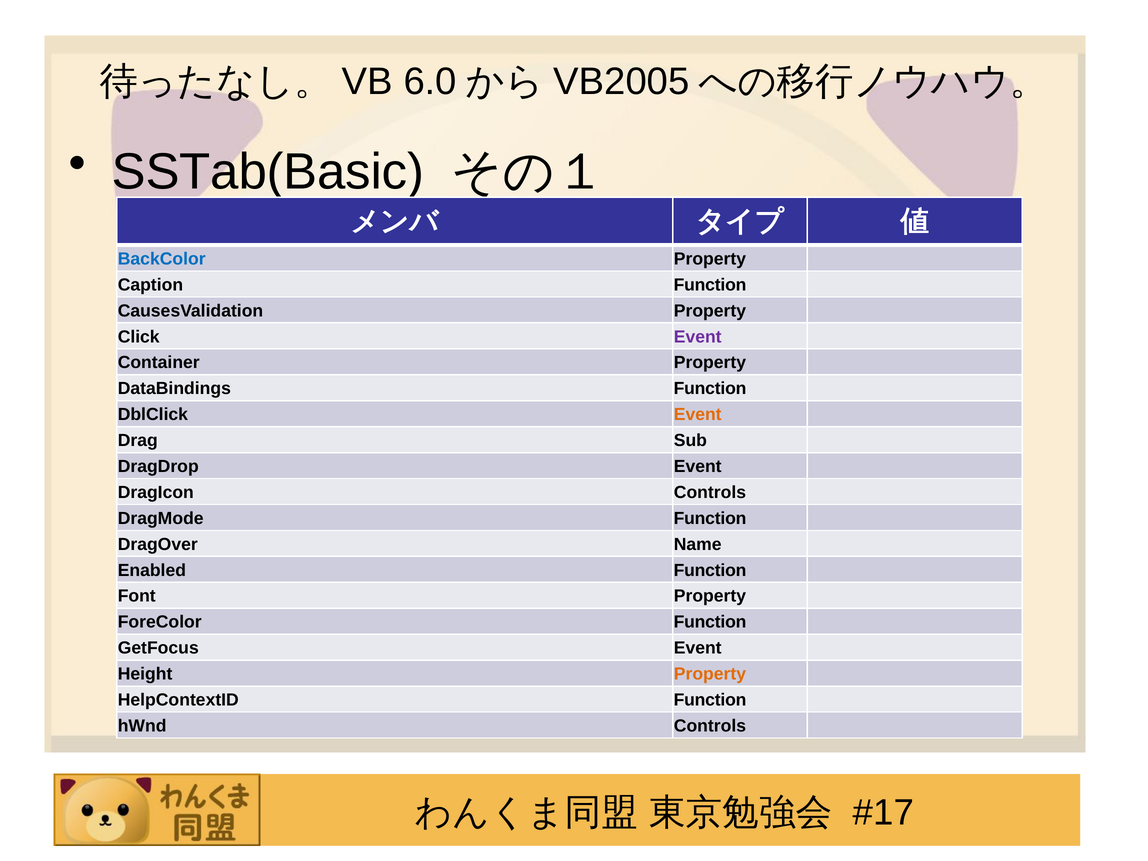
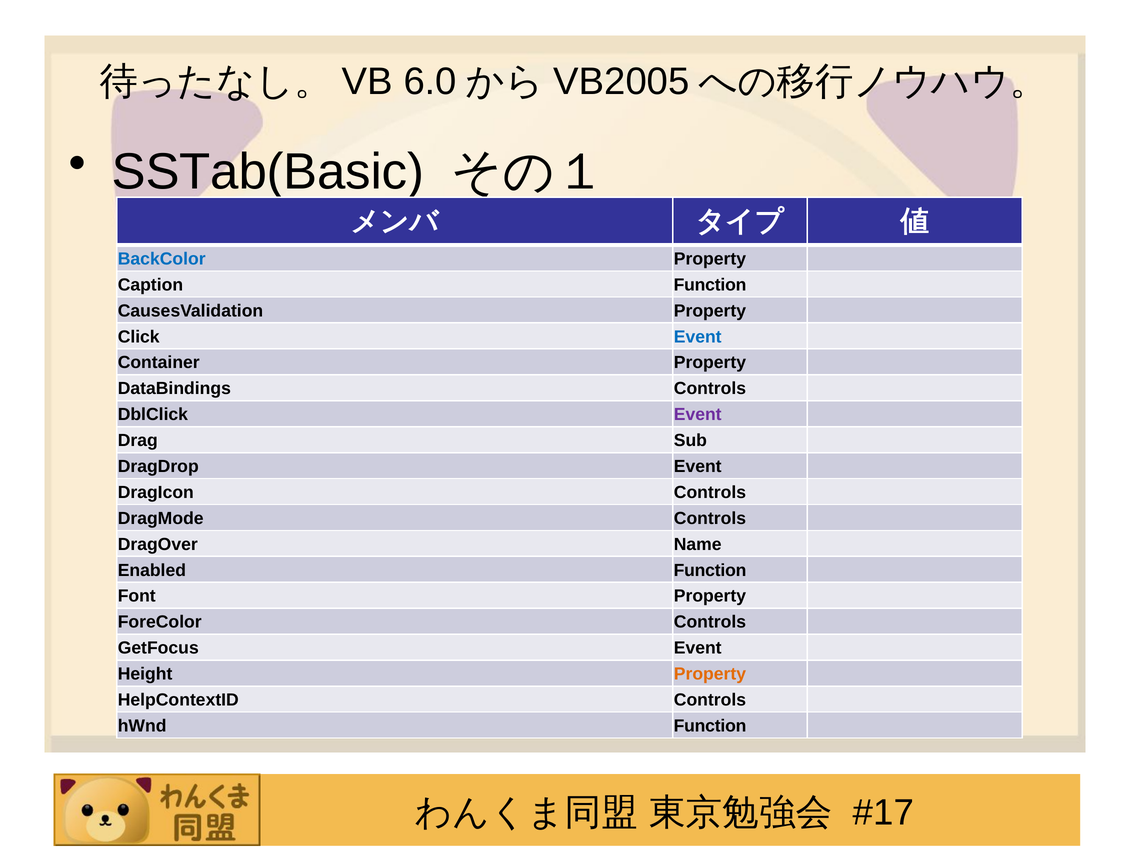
Event colour: purple -> blue (698, 337)
DataBindings Function: Function -> Controls (710, 389)
Event colour: orange -> purple (698, 415)
DragMode Function: Function -> Controls (710, 518)
ForeColor Function: Function -> Controls (710, 622)
HelpContextID Function: Function -> Controls (710, 700)
hWnd Controls: Controls -> Function (710, 726)
